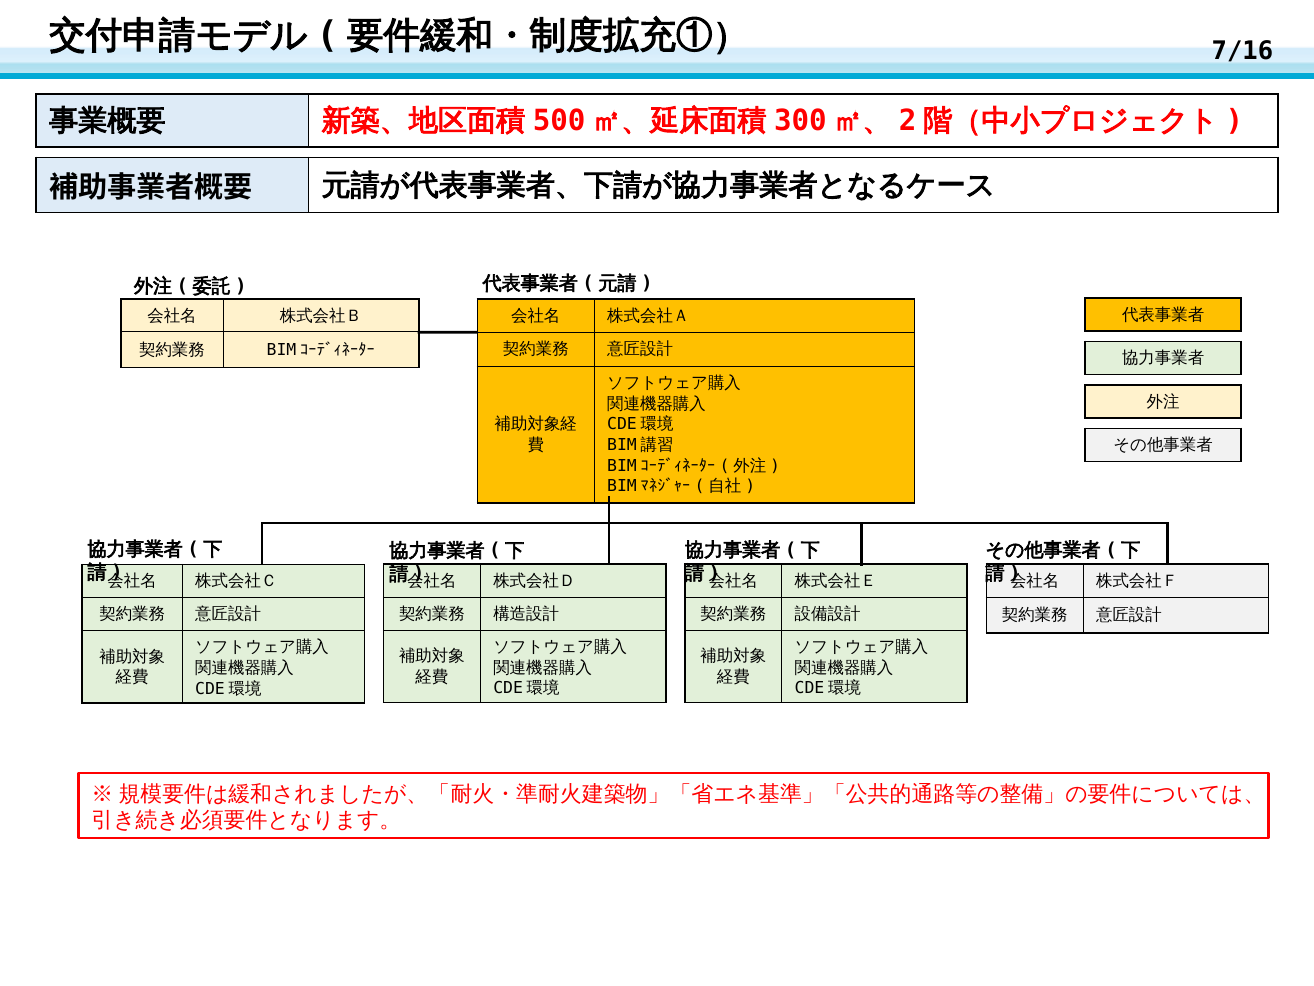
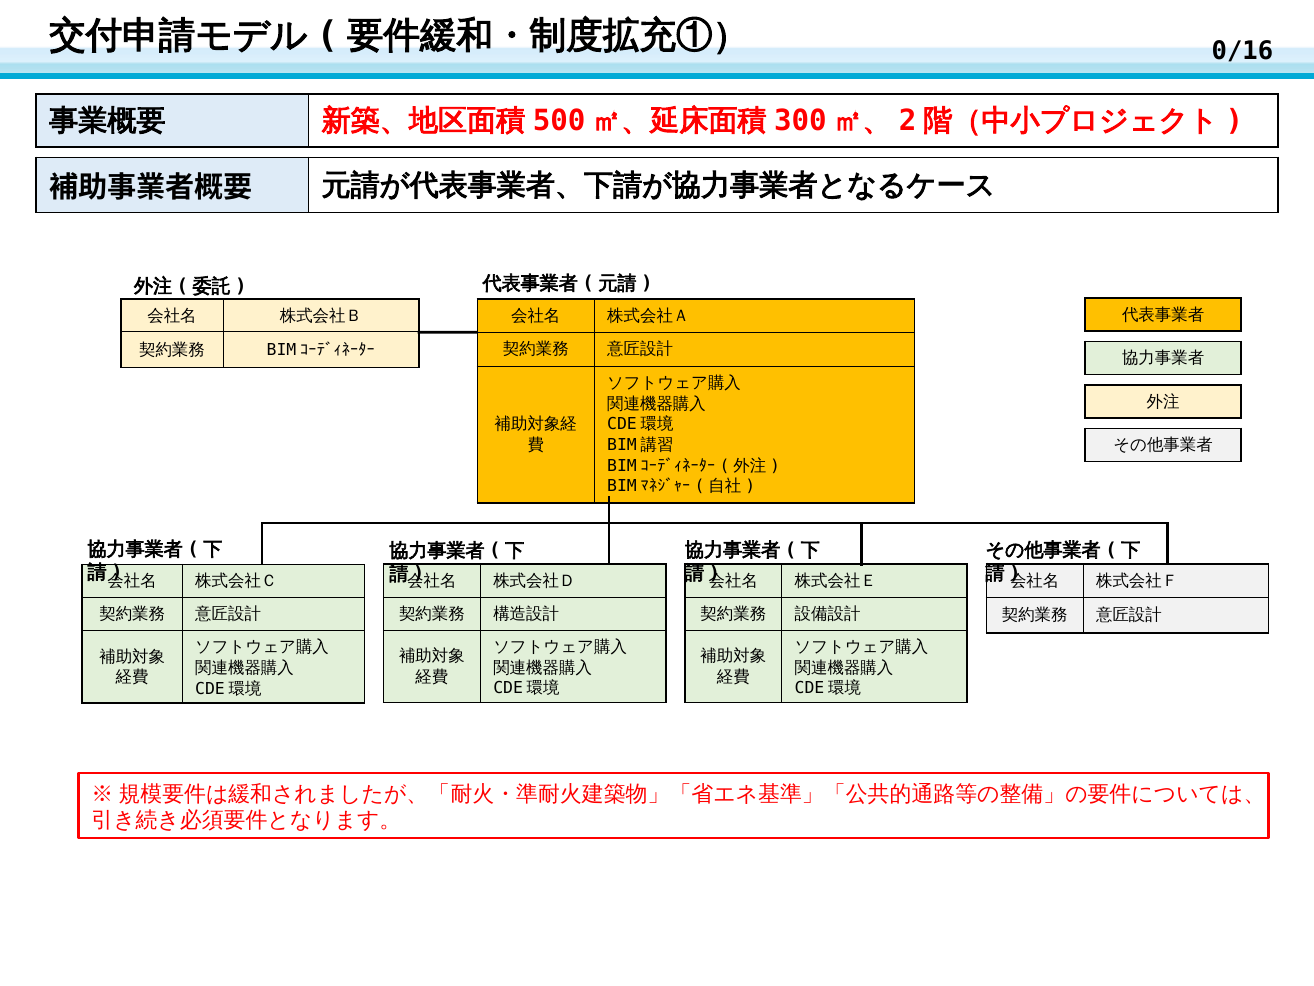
7/16: 7/16 -> 0/16 (1242, 51)
